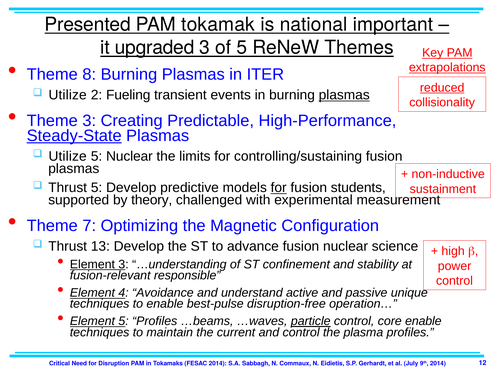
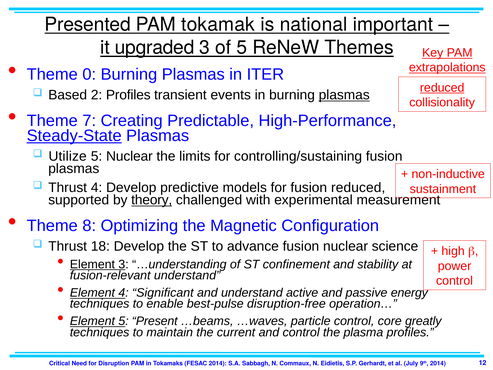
8: 8 -> 0 (89, 74)
Utilize: Utilize -> Based (68, 95)
2 Fueling: Fueling -> Profiles (128, 95)
Theme 3: 3 -> 7 (89, 121)
Thrust 5: 5 -> 4 (97, 188)
for underline: present -> none (279, 188)
fusion students: students -> reduced (358, 188)
theory underline: none -> present (152, 200)
7: 7 -> 8 (89, 226)
13: 13 -> 18 (100, 246)
fusion-relevant responsible: responsible -> understand (187, 275)
Avoidance: Avoidance -> Significant (163, 293)
unique: unique -> energy (409, 293)
5 Profiles: Profiles -> Present (155, 321)
particle underline: present -> none (311, 321)
core enable: enable -> greatly (423, 321)
